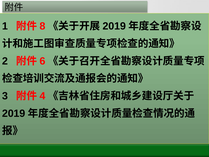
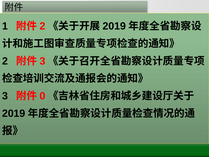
8: 8 -> 2 (42, 26)
6: 6 -> 3 (42, 61)
4: 4 -> 0 (42, 96)
